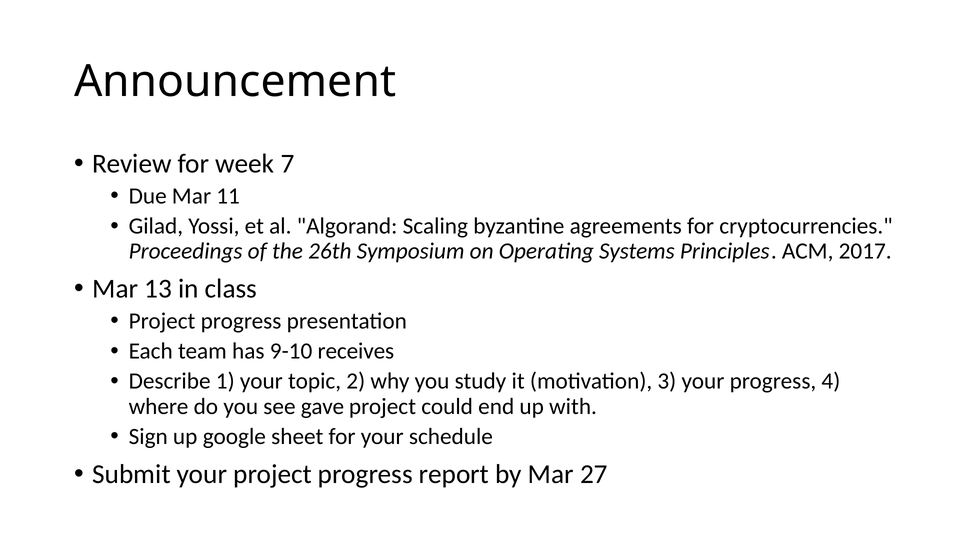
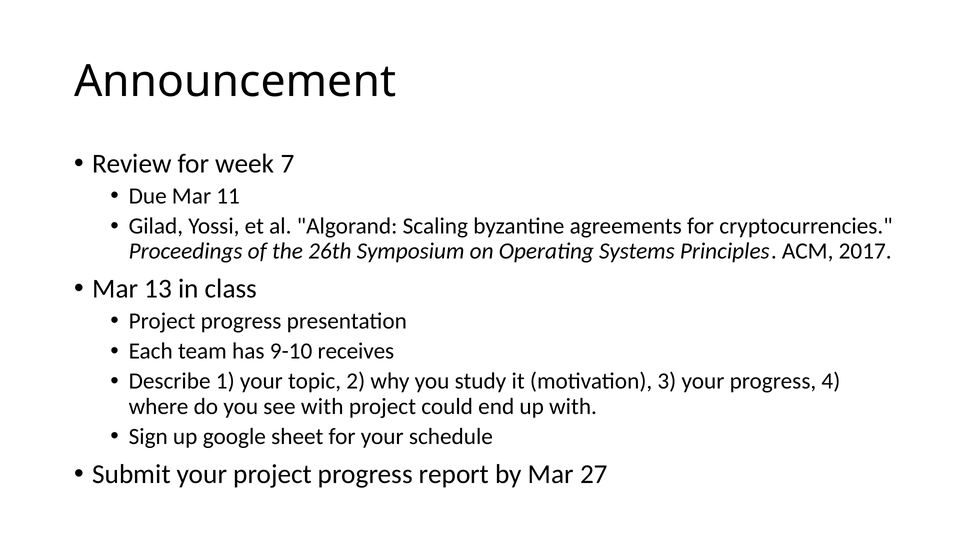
see gave: gave -> with (322, 407)
